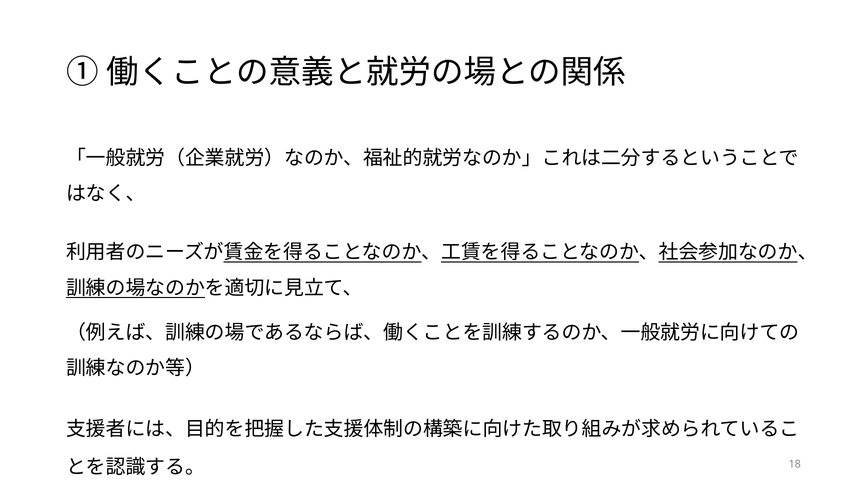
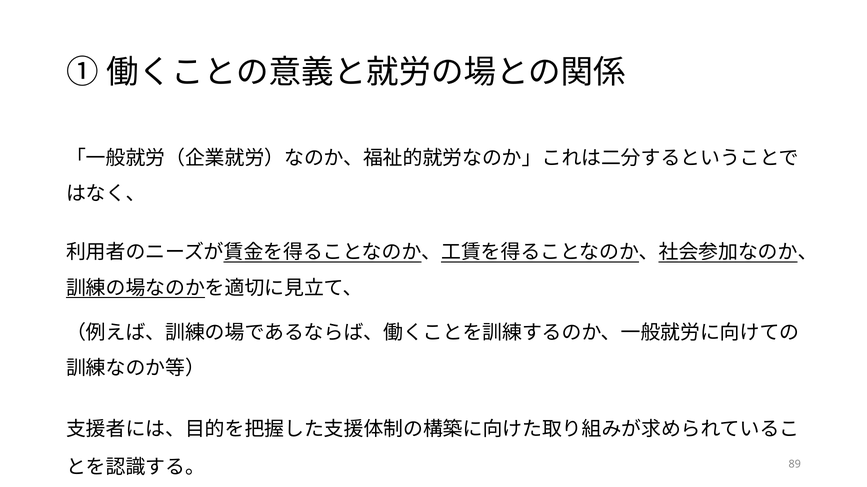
18: 18 -> 89 (795, 465)
